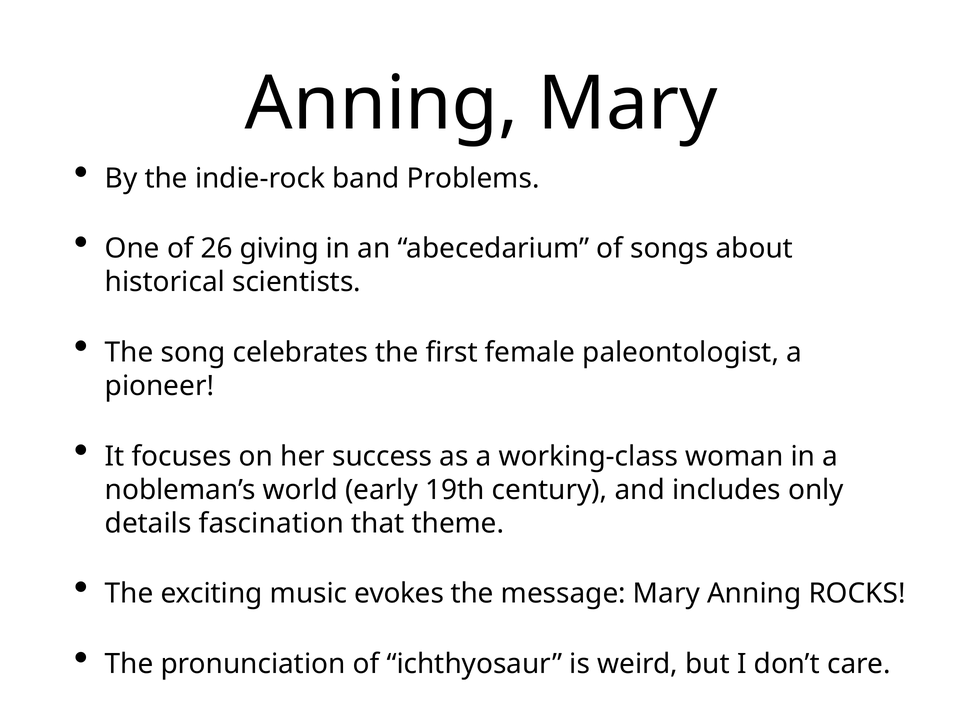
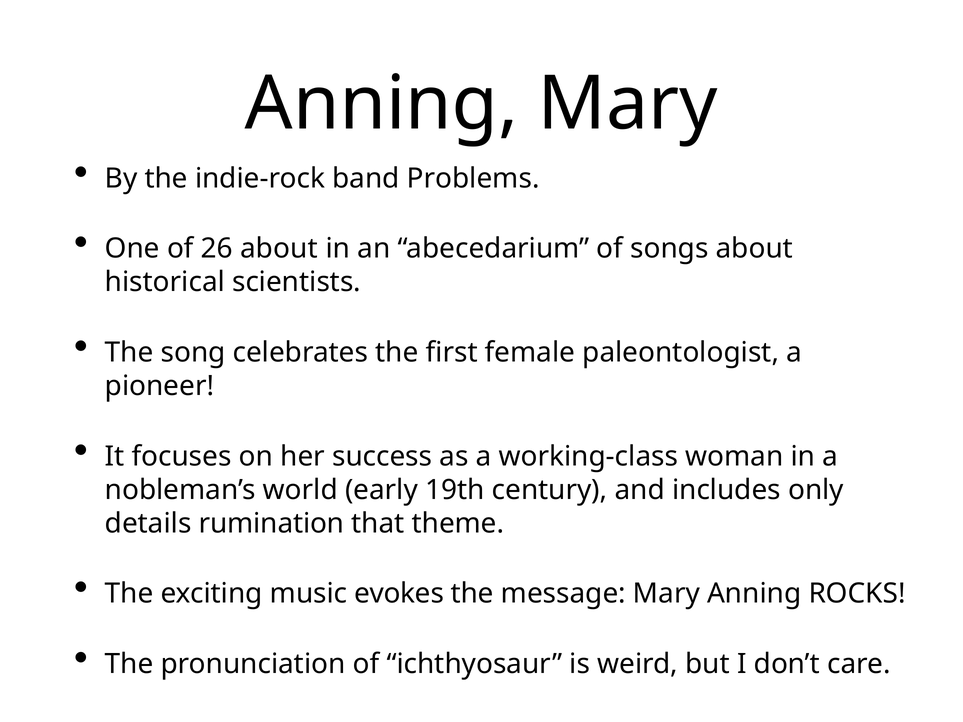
26 giving: giving -> about (279, 249)
fascination: fascination -> rumination (271, 524)
